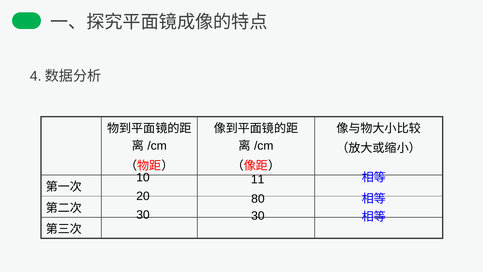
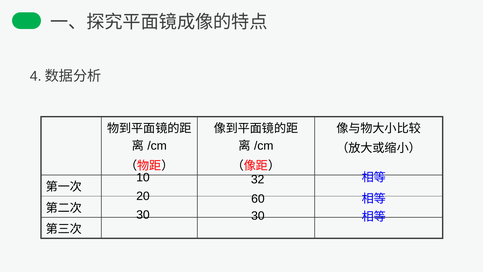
11: 11 -> 32 (258, 179)
80: 80 -> 60 (258, 199)
